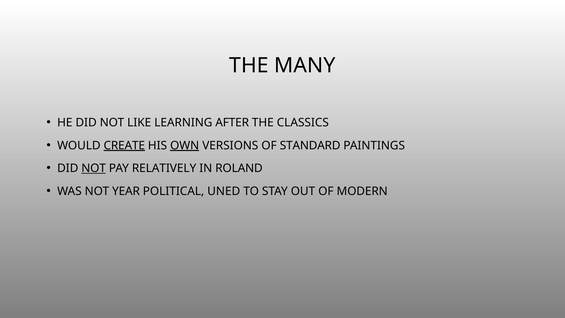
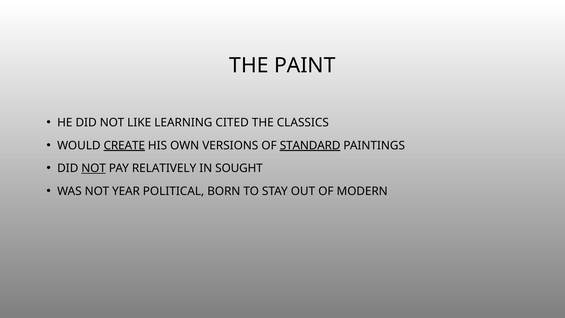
MANY: MANY -> PAINT (305, 65)
AFTER: AFTER -> CITED (232, 123)
OWN underline: present -> none (185, 145)
STANDARD underline: none -> present (310, 145)
ROLAND: ROLAND -> SOUGHT (239, 168)
UNED: UNED -> BORN (224, 191)
